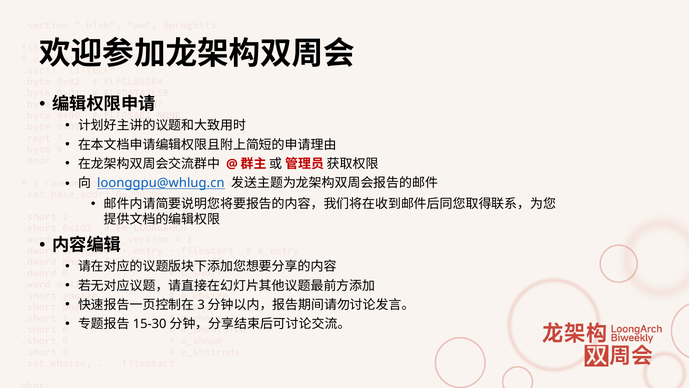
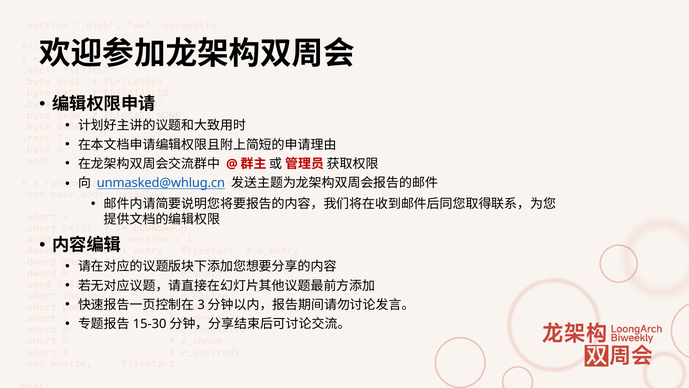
loonggpu@whlug.cn: loonggpu@whlug.cn -> unmasked@whlug.cn (161, 183)
